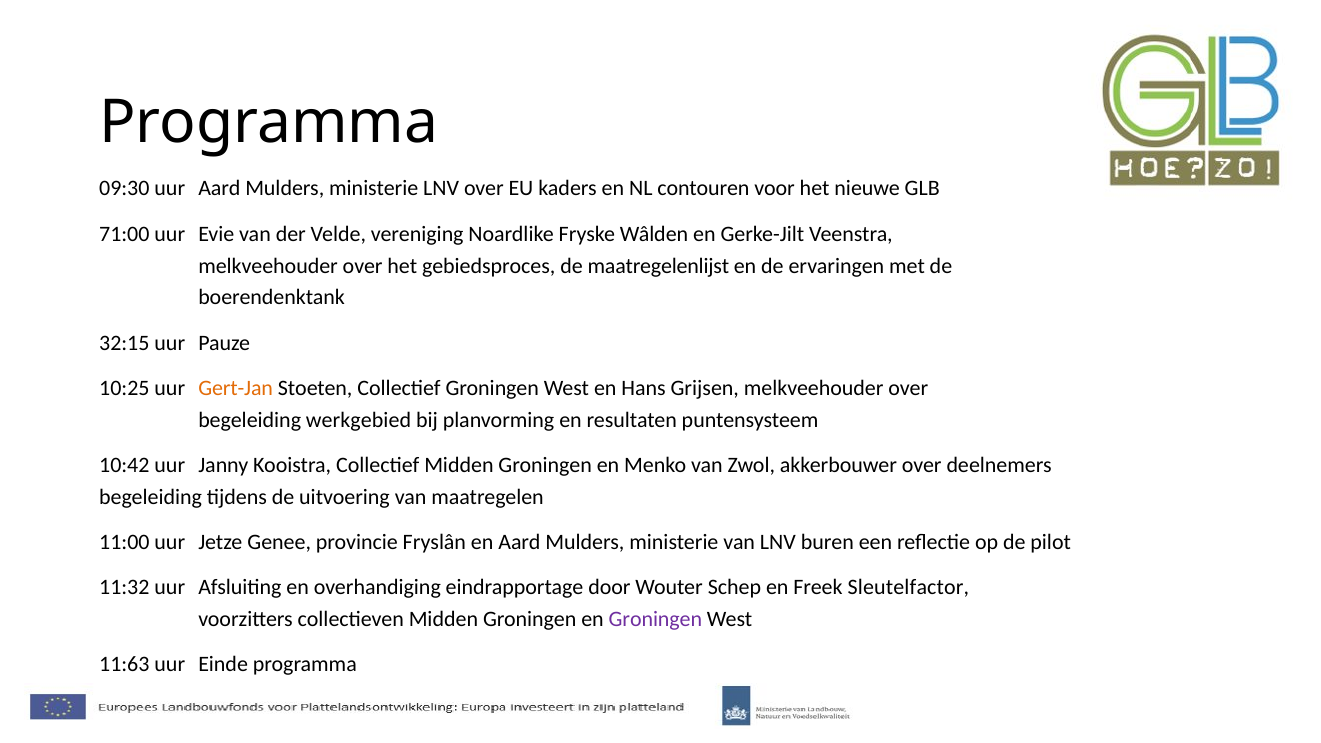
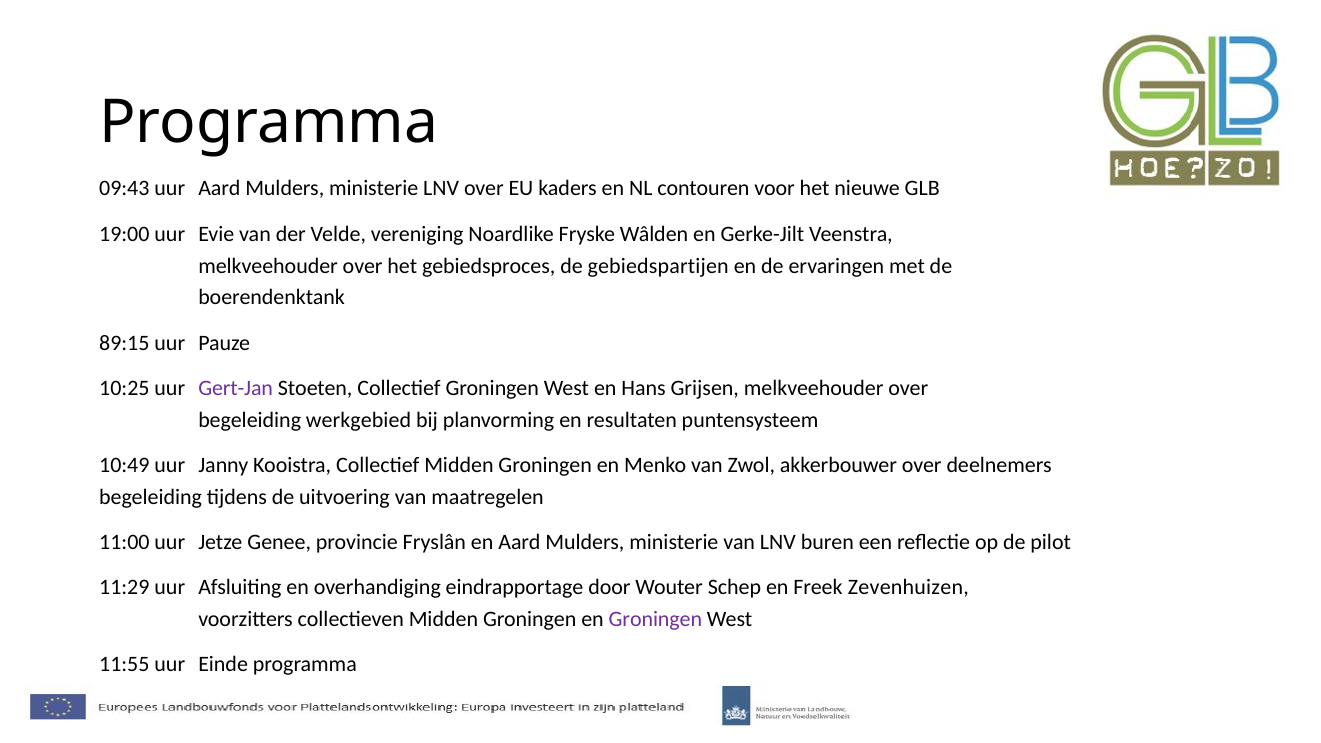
09:30: 09:30 -> 09:43 (124, 189)
71:00: 71:00 -> 19:00 (124, 234)
maatregelenlijst: maatregelenlijst -> gebiedspartijen (658, 266)
32:15: 32:15 -> 89:15 (124, 343)
Gert-Jan colour: orange -> purple (236, 388)
10:42: 10:42 -> 10:49 (124, 465)
11:32: 11:32 -> 11:29 (124, 588)
Sleutelfactor: Sleutelfactor -> Zevenhuizen (908, 588)
11:63: 11:63 -> 11:55 (124, 665)
